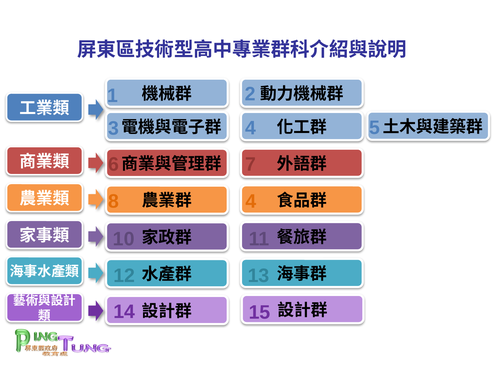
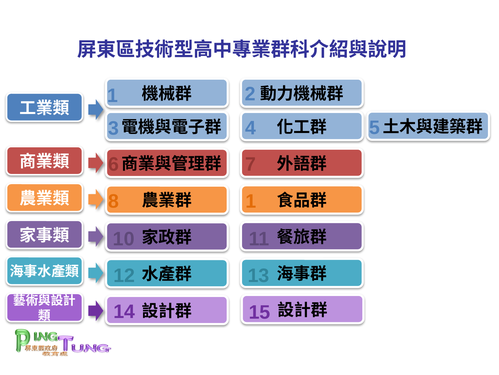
8 4: 4 -> 1 (251, 201)
